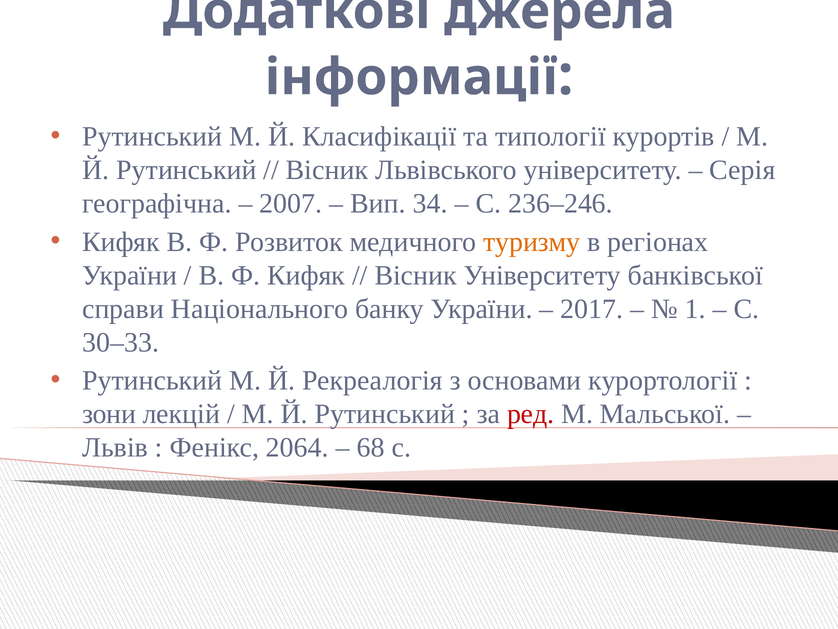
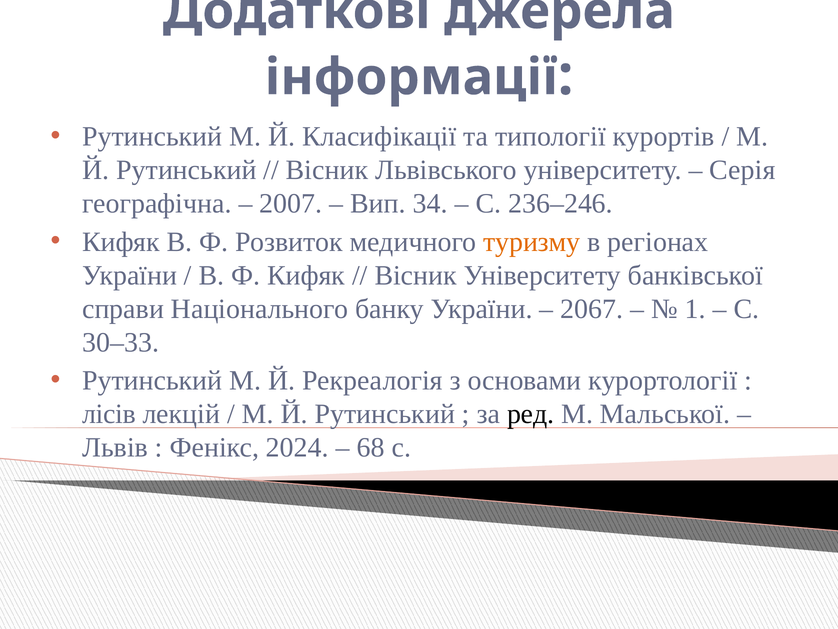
2017: 2017 -> 2067 (592, 309)
зони: зони -> лісів (109, 414)
ред colour: red -> black (531, 414)
2064: 2064 -> 2024 (297, 447)
